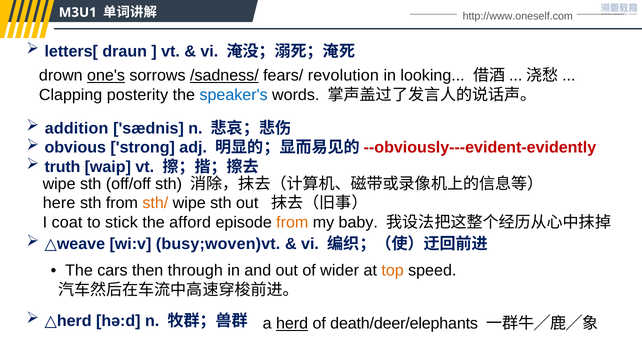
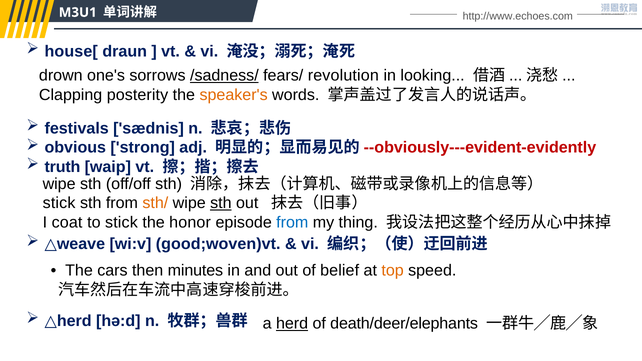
http://www.oneself.com: http://www.oneself.com -> http://www.echoes.com (518, 16)
letters[: letters[ -> house[ (71, 51)
one's underline: present -> none (106, 76)
speaker's colour: blue -> orange (234, 95)
addition: addition -> festivals (77, 128)
here: here -> stick (59, 203)
sth underline: none -> present (221, 203)
afford: afford -> honor (190, 223)
from colour: orange -> blue (292, 223)
baby: baby -> thing (358, 223)
busy;woven)vt: busy;woven)vt -> good;woven)vt (218, 244)
through: through -> minutes (195, 271)
wider: wider -> belief (340, 271)
